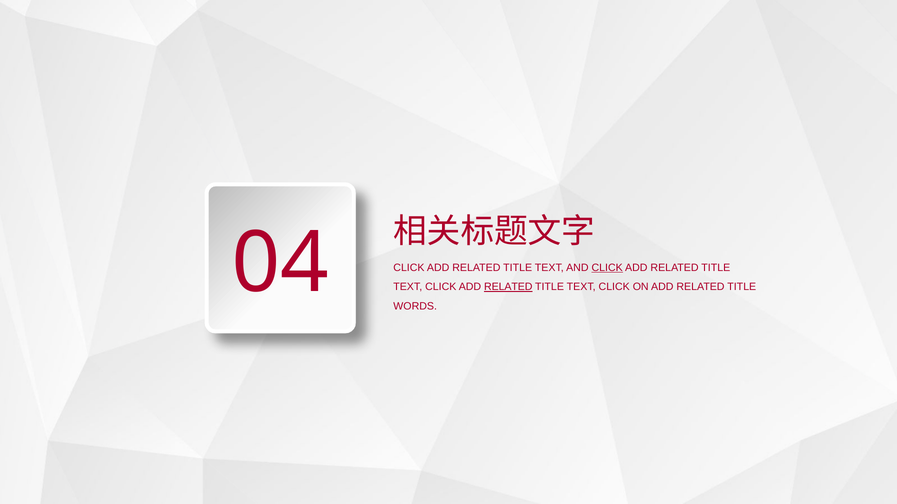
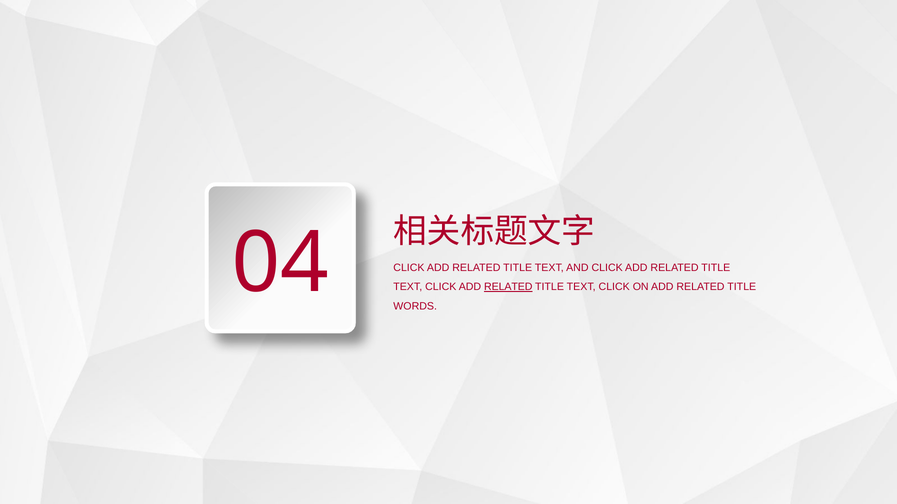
CLICK underline: present -> none (607, 268)
